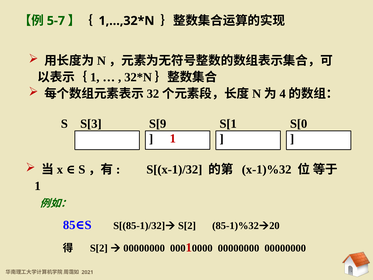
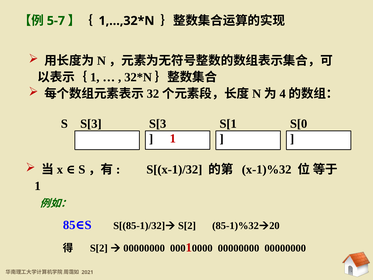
S[3 S[9: S[9 -> S[3 (158, 124)
